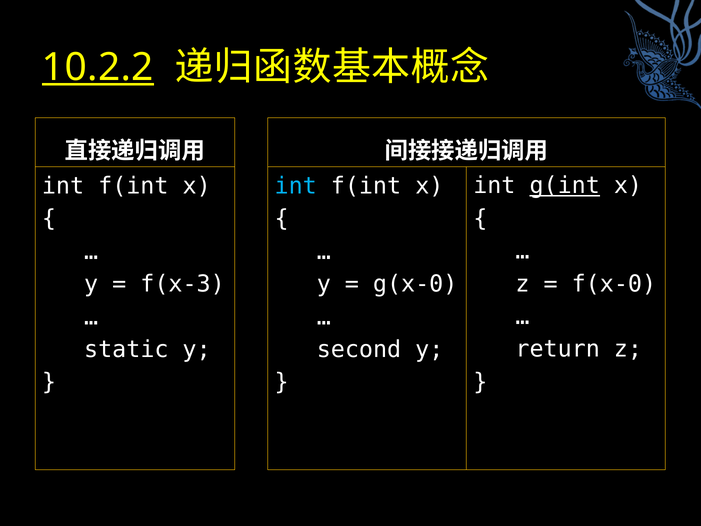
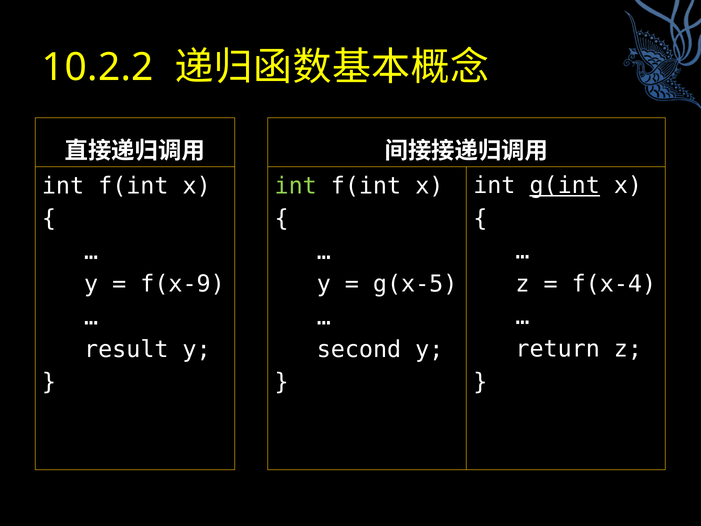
10.2.2 underline: present -> none (98, 68)
int colour: light blue -> light green (296, 186)
f(x-0: f(x-0 -> f(x-4 (614, 284)
f(x-3: f(x-3 -> f(x-9 (183, 284)
g(x-0: g(x-0 -> g(x-5 (415, 284)
static: static -> result (126, 349)
